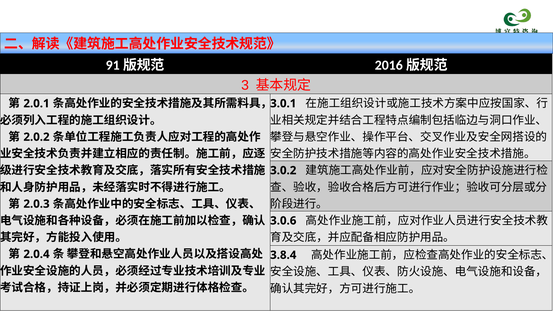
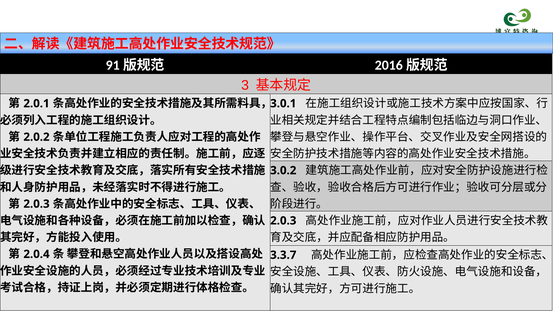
3.0.6: 3.0.6 -> 2.0.3 (283, 221)
3.8.4: 3.8.4 -> 3.3.7 (283, 255)
